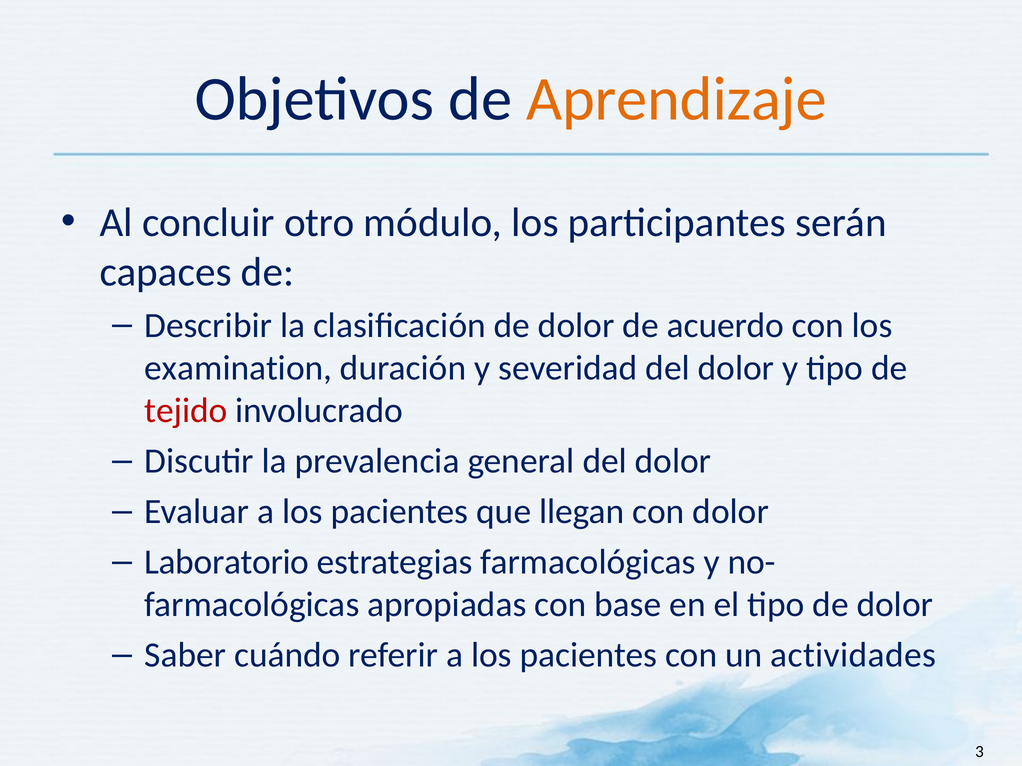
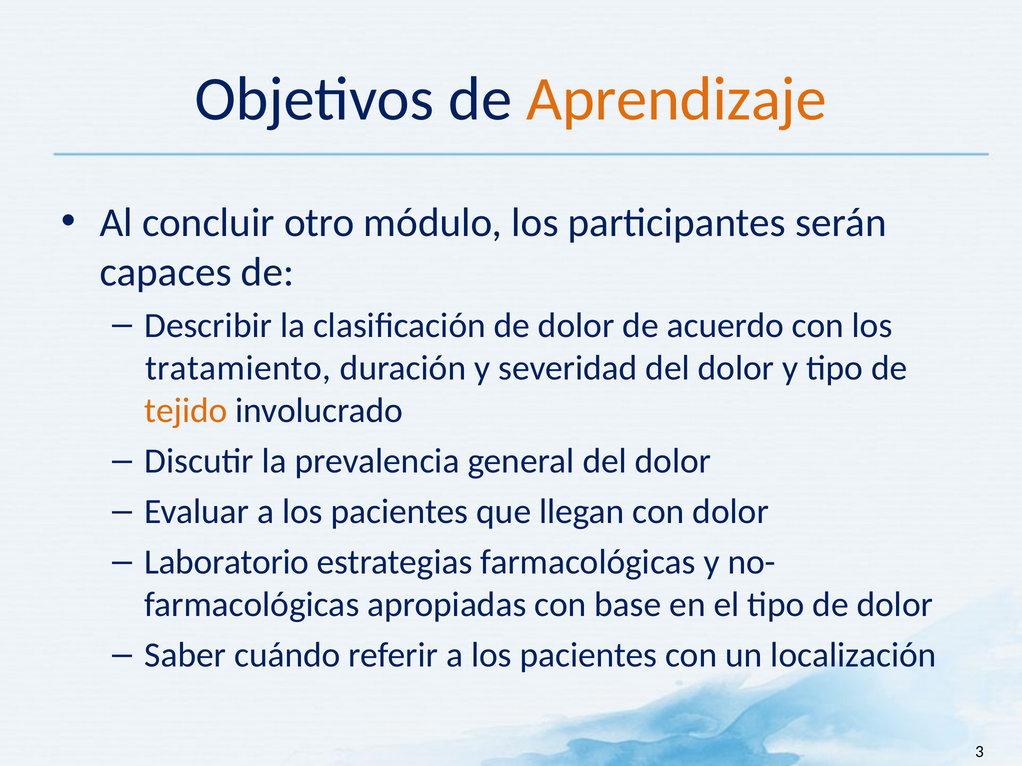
examination: examination -> tratamiento (238, 368)
tejido colour: red -> orange (186, 411)
actividades: actividades -> localización (853, 656)
